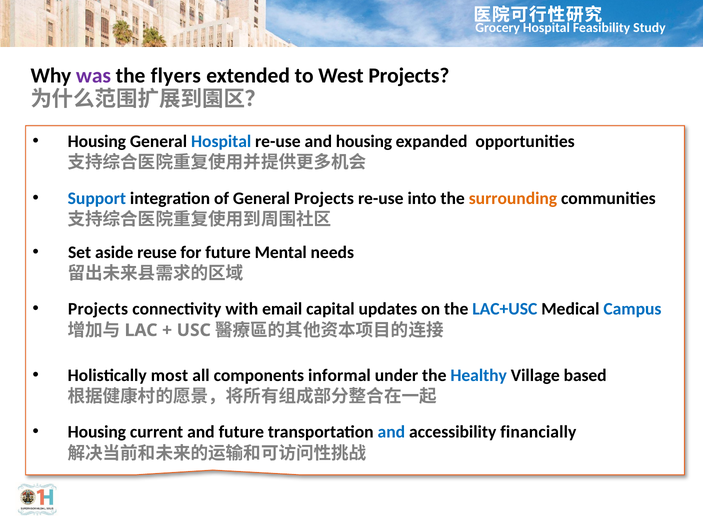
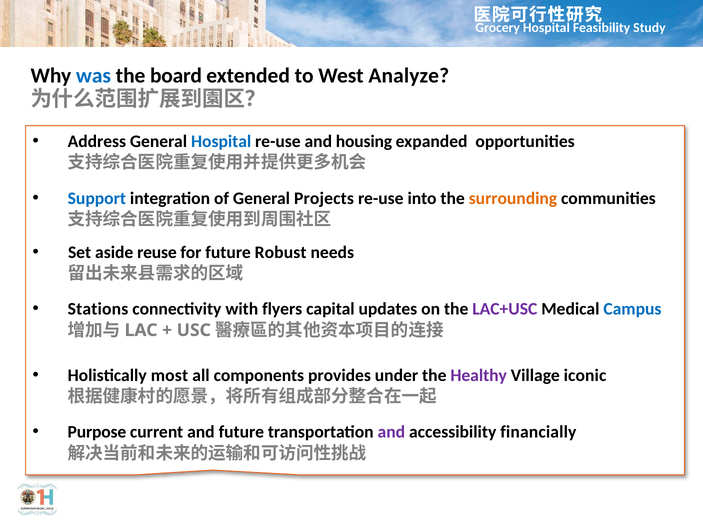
was colour: purple -> blue (93, 76)
flyers: flyers -> board (176, 76)
West Projects: Projects -> Analyze (409, 76)
Housing: Housing -> Address (97, 142)
Mental: Mental -> Robust (281, 252)
Projects: Projects -> Stations (98, 309)
email: email -> flyers (282, 309)
LAC+USC colour: blue -> purple (505, 309)
informal: informal -> provides (339, 375)
Healthy colour: blue -> purple (479, 375)
based: based -> iconic (585, 375)
Housing: Housing -> Purpose (97, 432)
and colour: blue -> purple (391, 432)
